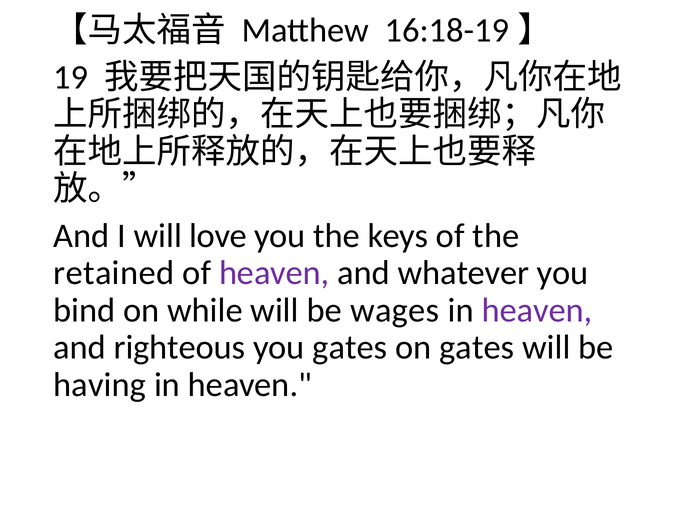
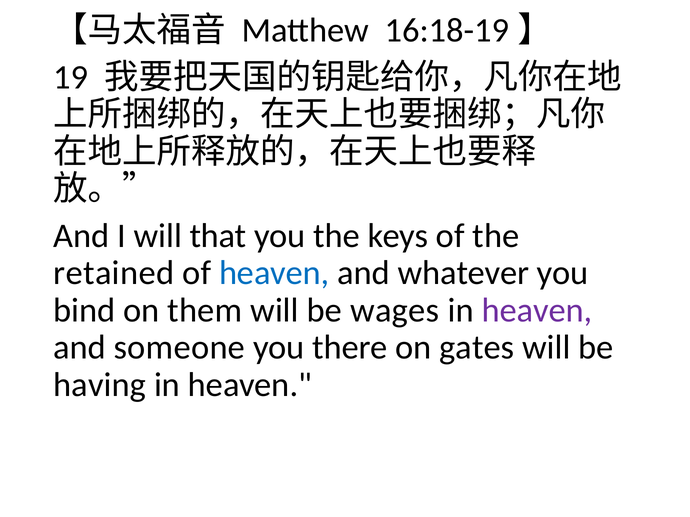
love: love -> that (218, 236)
heaven colour: purple -> blue (274, 273)
while: while -> them (205, 311)
righteous: righteous -> someone (179, 348)
you gates: gates -> there (350, 348)
